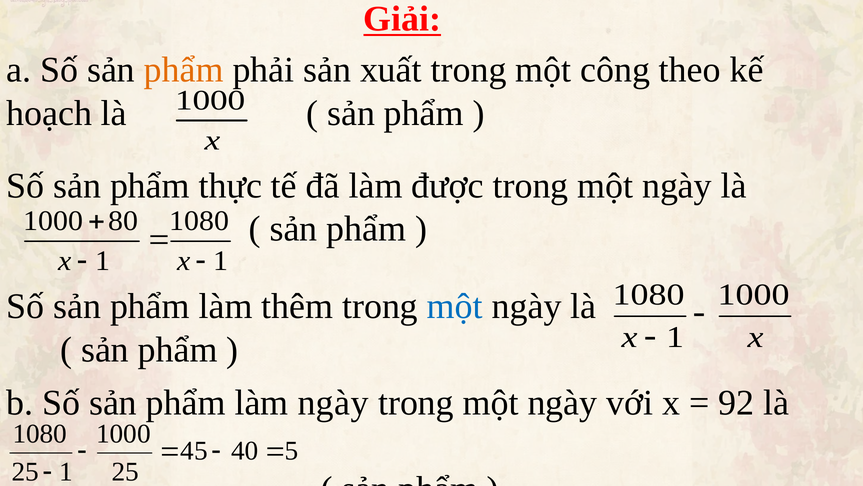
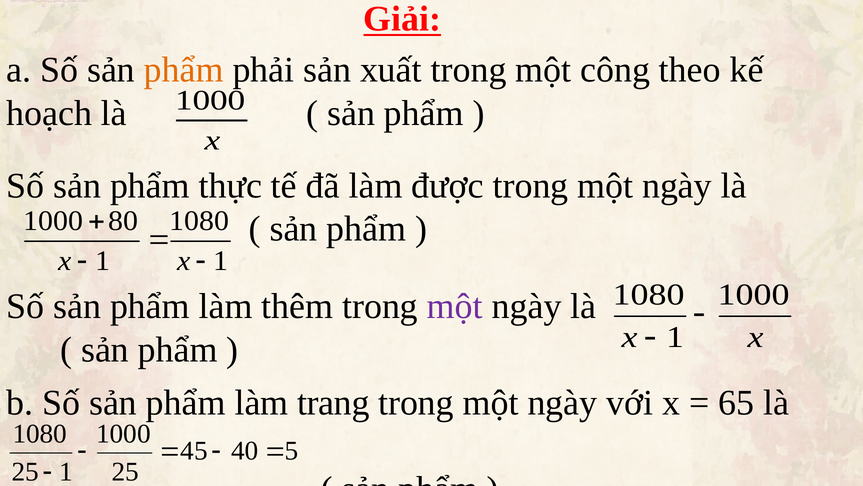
một colour: blue -> purple (455, 306)
làm ngày: ngày -> trang (333, 402)
92: 92 -> 65 (736, 402)
